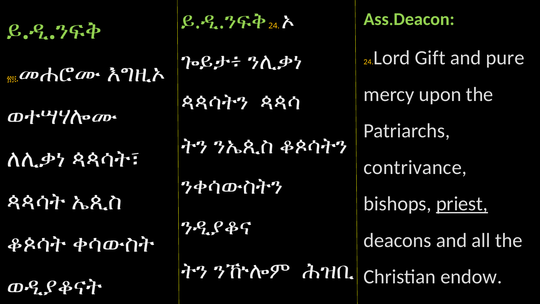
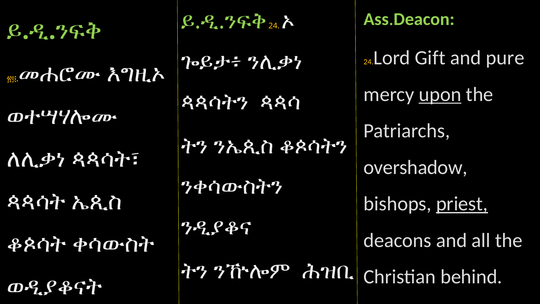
upon underline: none -> present (440, 94)
contrivance: contrivance -> overshadow (415, 167)
endow: endow -> behind (471, 277)
